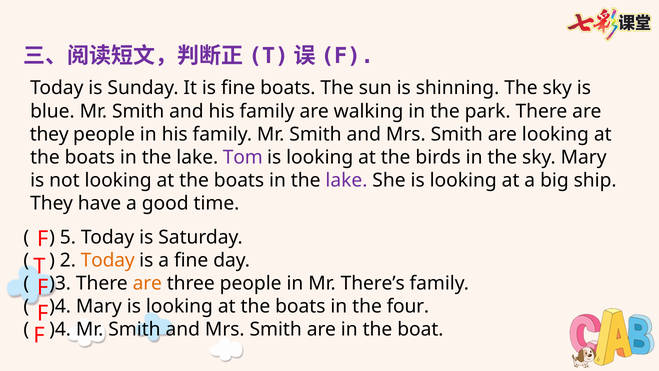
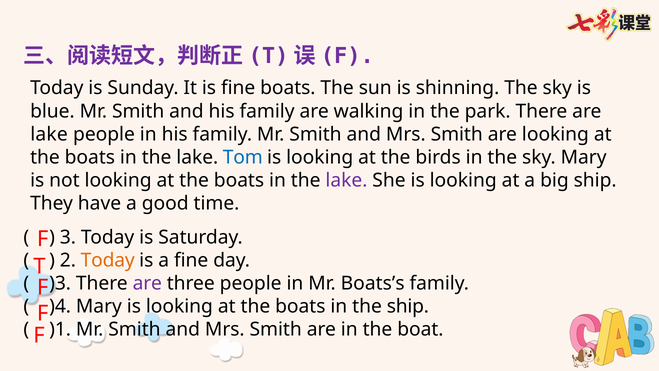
they: they -> lake (49, 134)
Tom colour: purple -> blue (243, 157)
5: 5 -> 3 (68, 237)
are colour: orange -> purple (147, 283)
There’s: There’s -> Boats’s (373, 283)
the four: four -> ship (408, 306)
)4: )4 -> )1 (60, 329)
